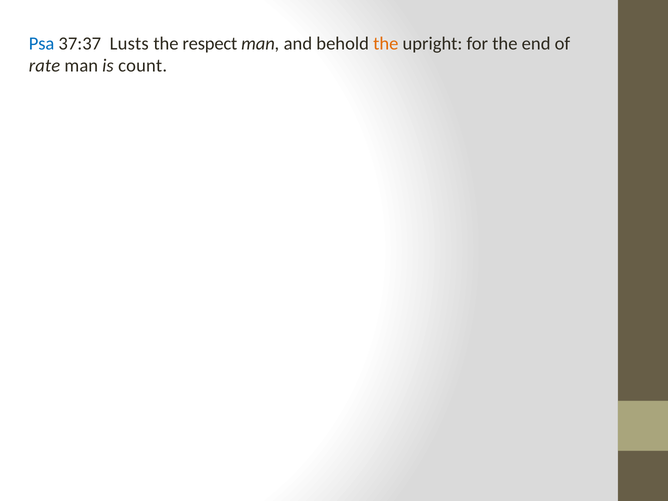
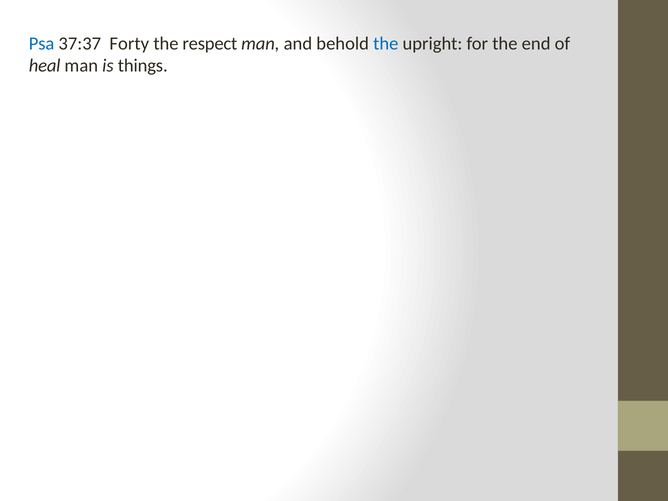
Lusts: Lusts -> Forty (129, 44)
the colour: orange -> blue (386, 44)
rate: rate -> heal (45, 66)
count: count -> things (143, 66)
